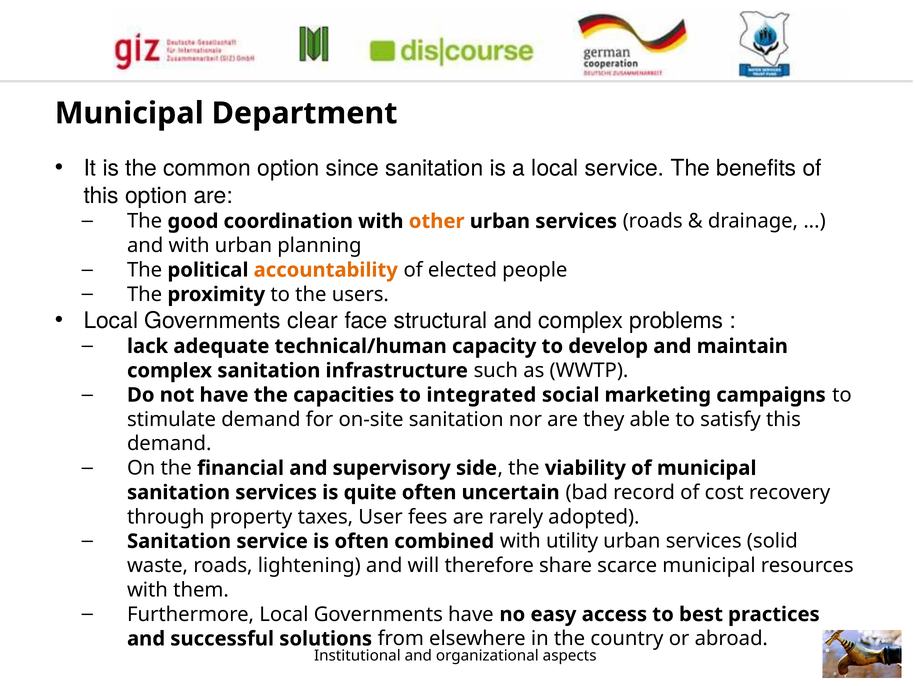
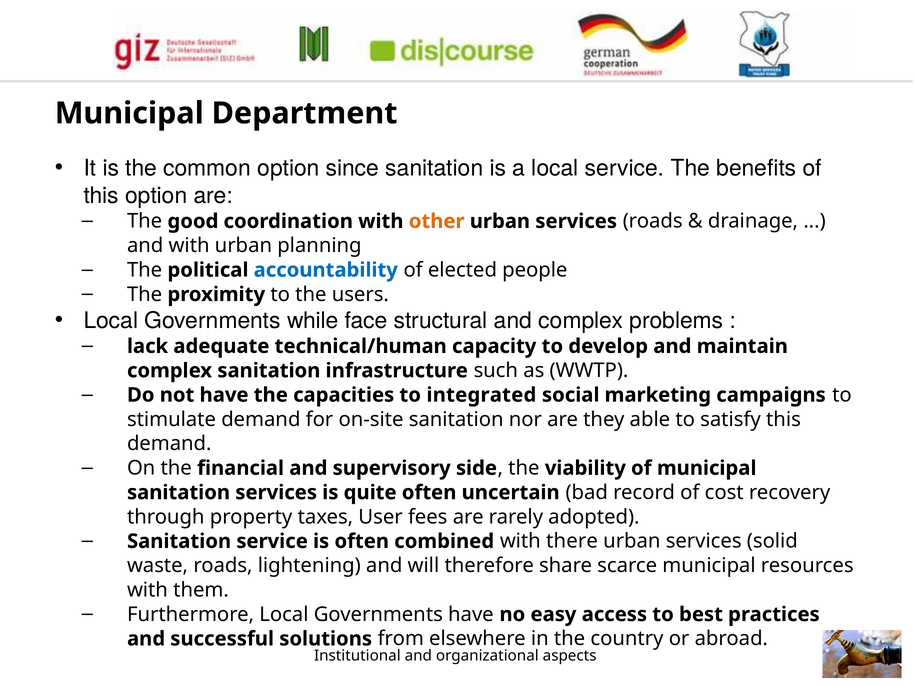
accountability colour: orange -> blue (326, 270)
clear: clear -> while (313, 321)
utility: utility -> there (572, 541)
